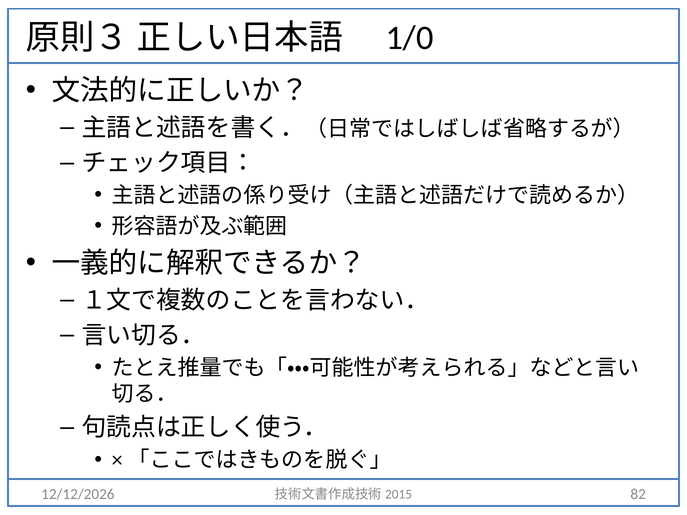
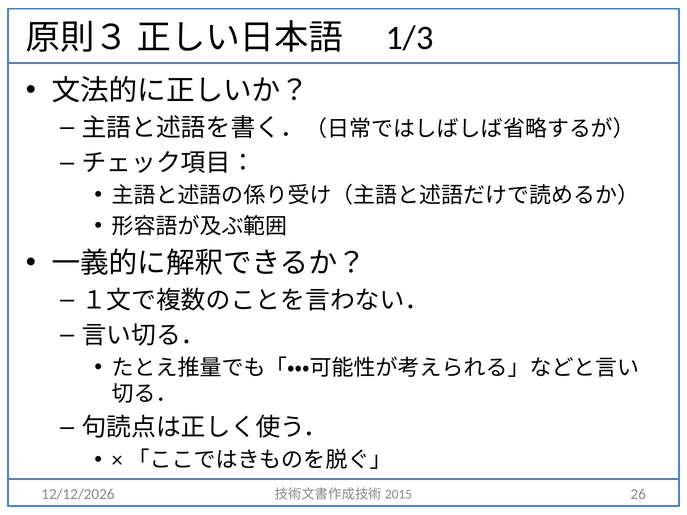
1/0: 1/0 -> 1/3 (410, 38)
82: 82 -> 26 (638, 495)
